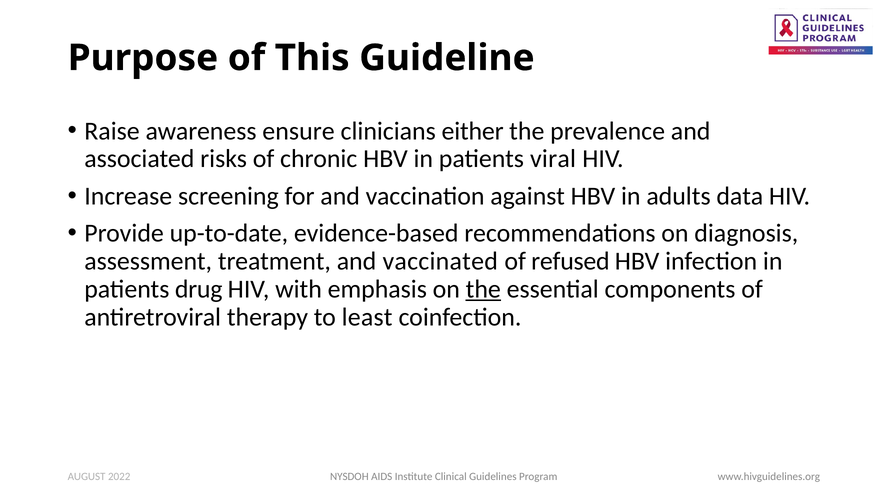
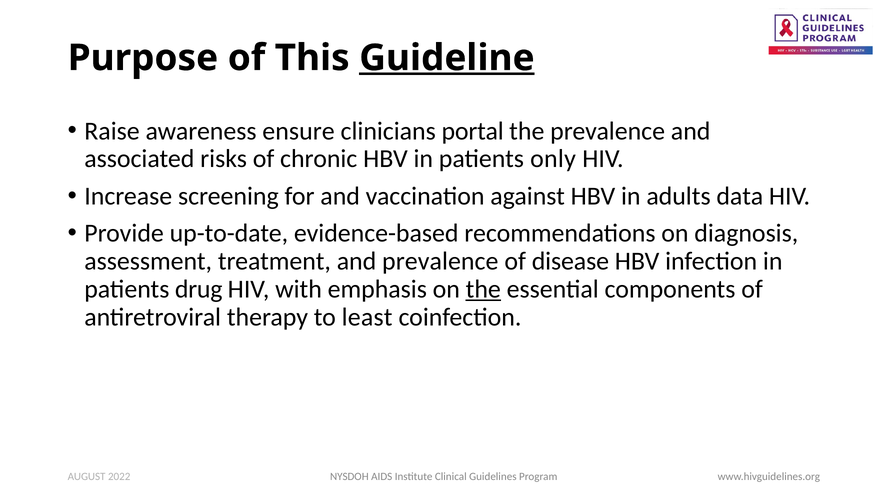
Guideline underline: none -> present (447, 58)
either: either -> portal (473, 131)
viral: viral -> only (553, 159)
and vaccinated: vaccinated -> prevalence (440, 262)
refused: refused -> disease (570, 262)
